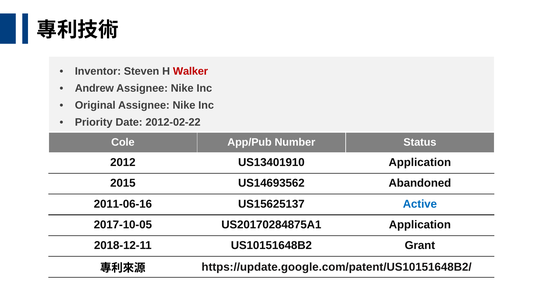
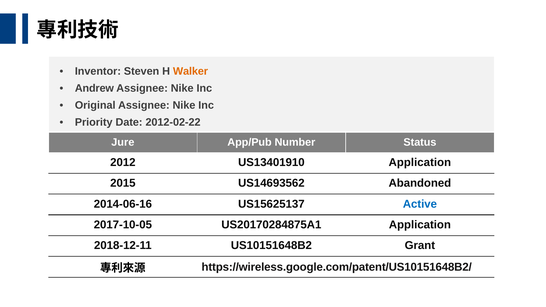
Walker colour: red -> orange (191, 71)
Cole: Cole -> Jure (123, 142)
2011-06-16: 2011-06-16 -> 2014-06-16 (123, 204)
https://update.google.com/patent/US10151648B2/: https://update.google.com/patent/US10151648B2/ -> https://wireless.google.com/patent/US10151648B2/ (337, 267)
